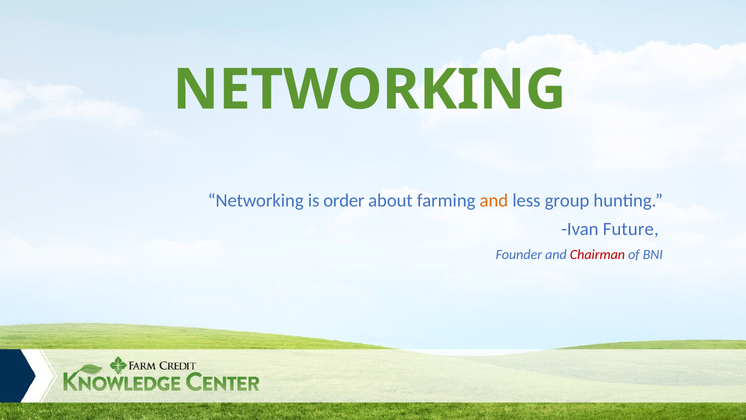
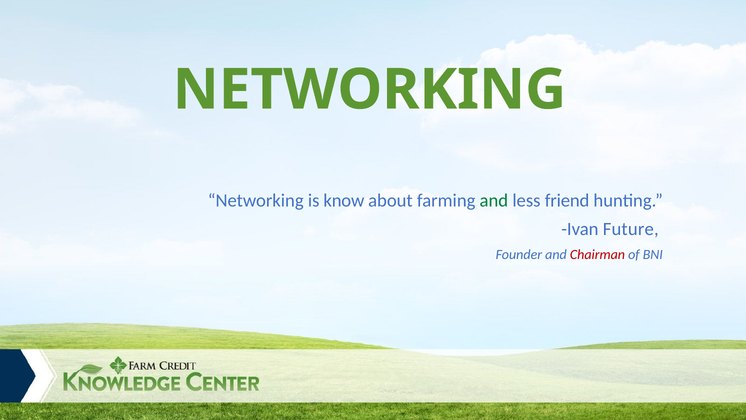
order: order -> know (344, 201)
and colour: orange -> green (494, 201)
group: group -> friend (567, 201)
